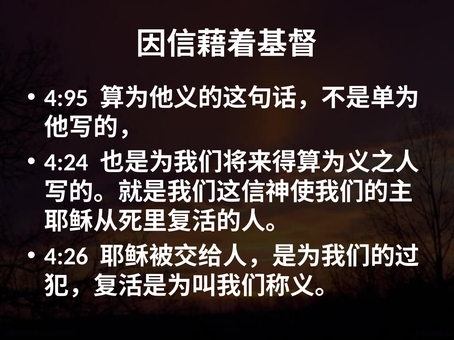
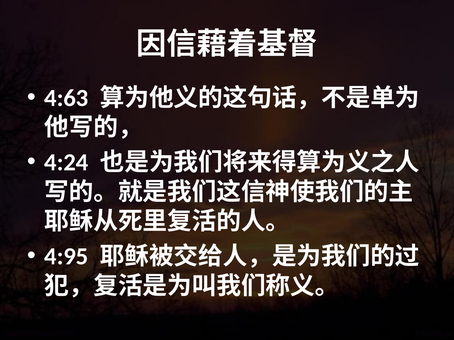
4:95: 4:95 -> 4:63 (66, 98)
4:26: 4:26 -> 4:95 (66, 257)
